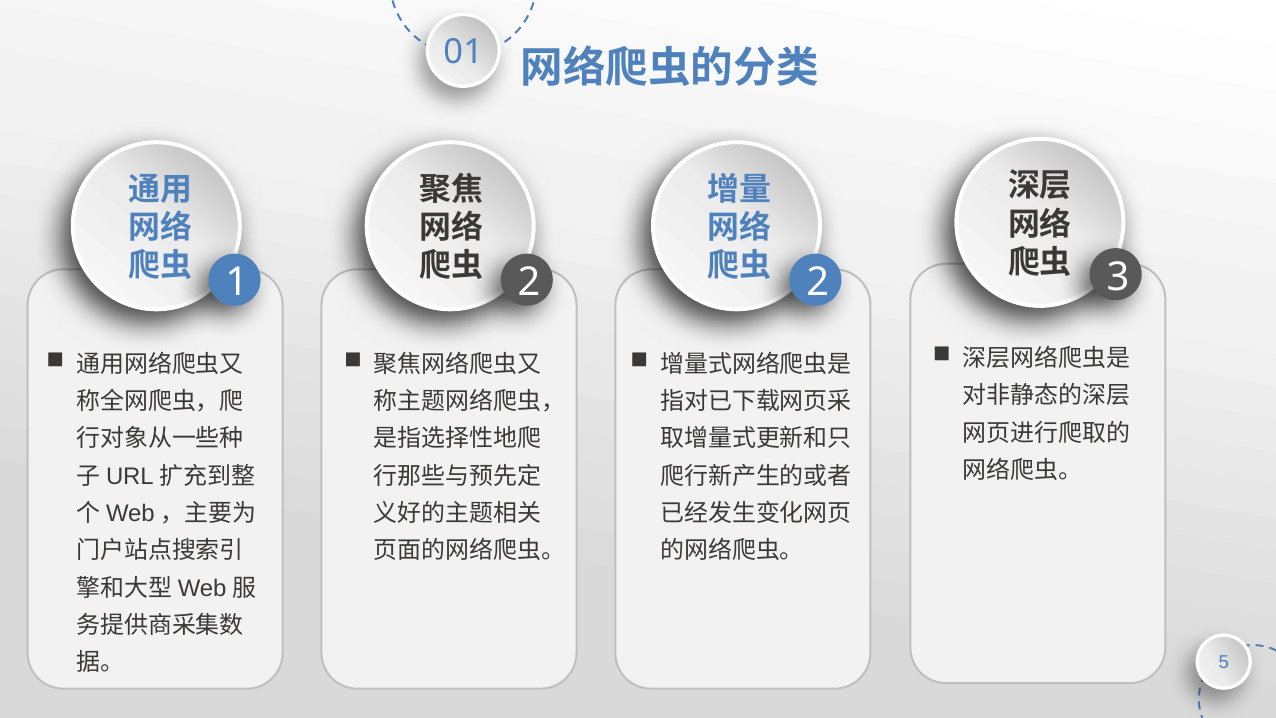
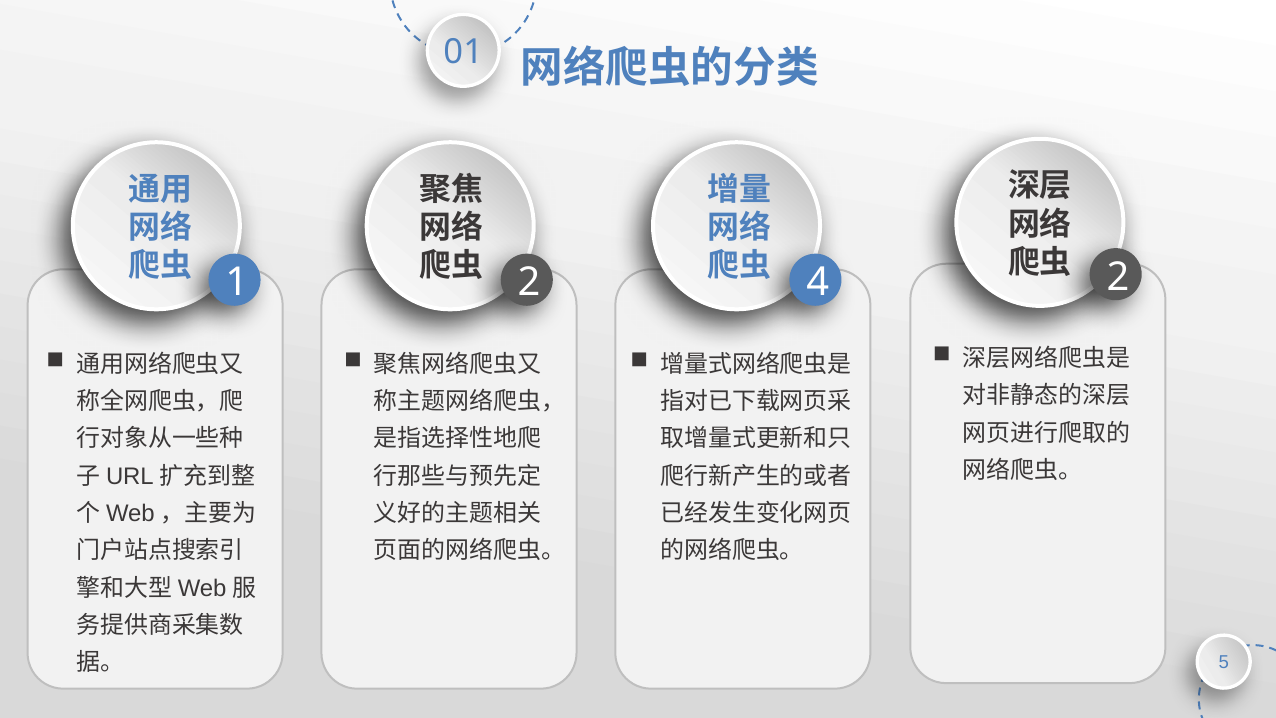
3: 3 -> 2 (1118, 277)
2 2: 2 -> 4 (818, 282)
